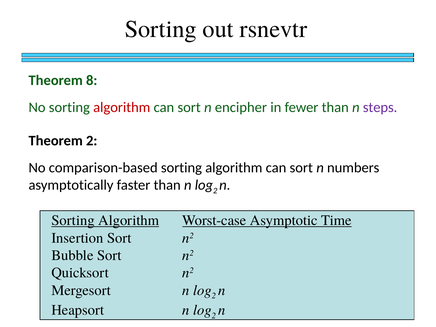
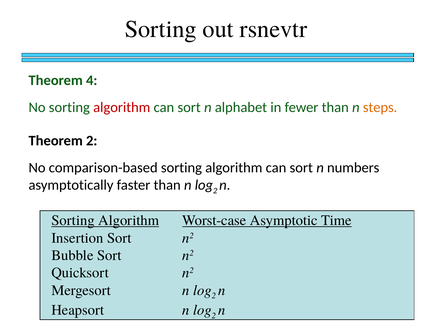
8: 8 -> 4 (92, 80)
encipher: encipher -> alphabet (241, 107)
steps colour: purple -> orange (380, 107)
